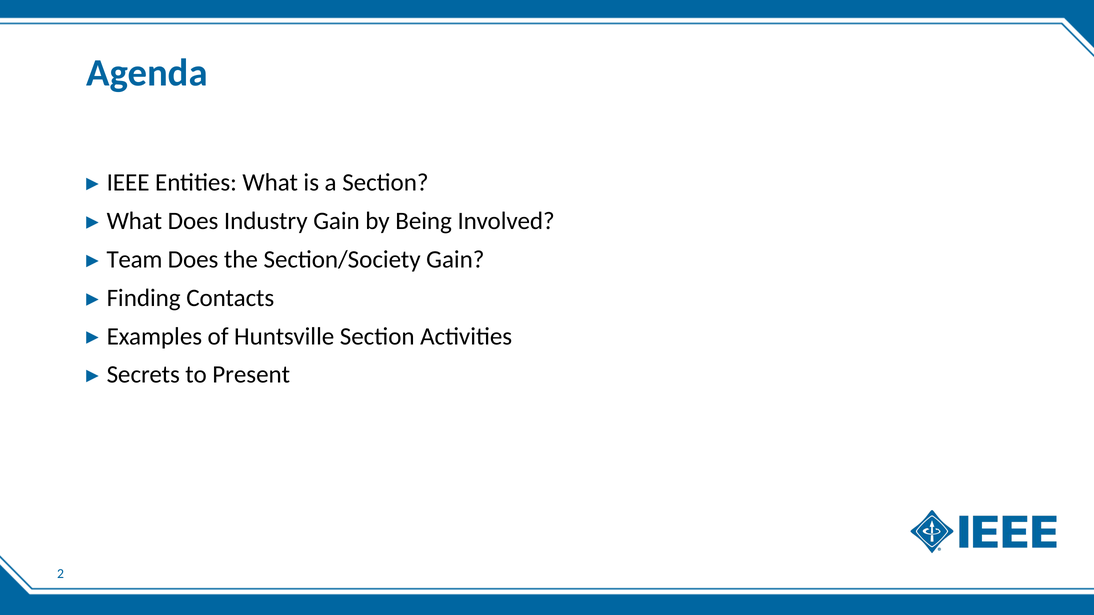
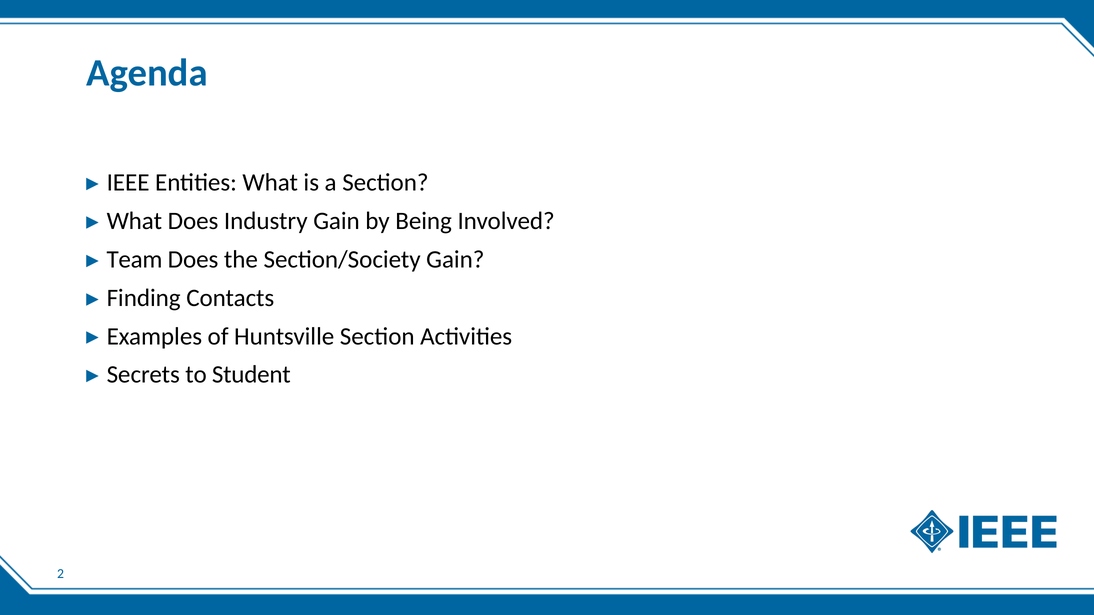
Present: Present -> Student (251, 375)
